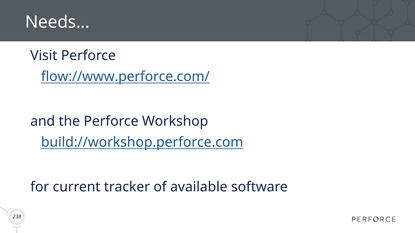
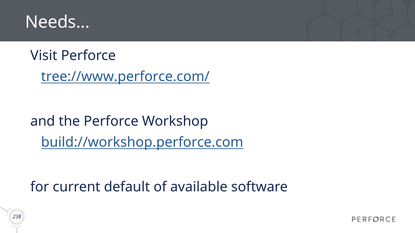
flow://www.perforce.com/: flow://www.perforce.com/ -> tree://www.perforce.com/ (125, 77)
tracker: tracker -> default (127, 187)
